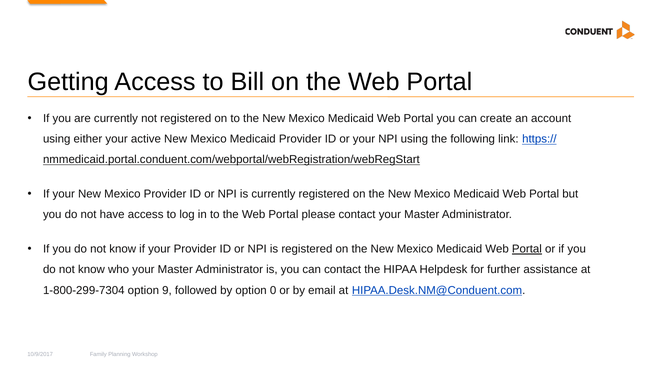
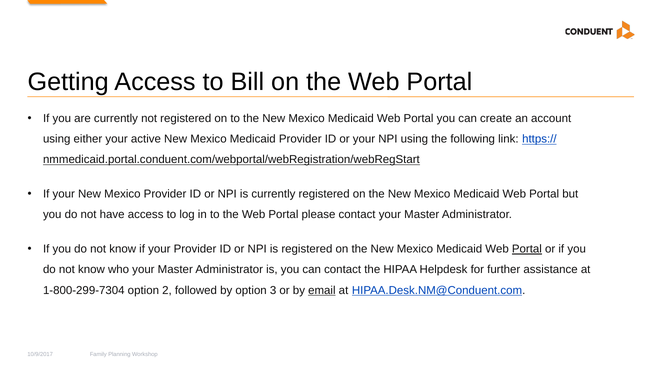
9: 9 -> 2 (167, 290)
0: 0 -> 3 (273, 290)
email underline: none -> present (322, 290)
